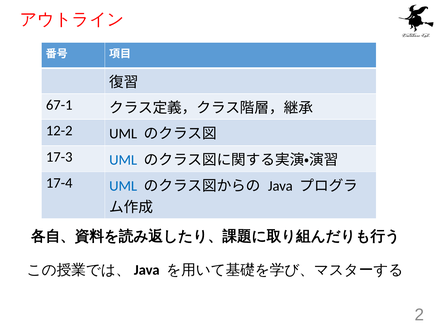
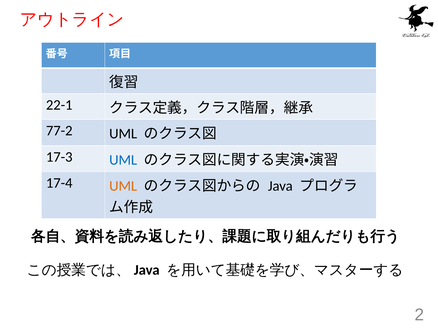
67-1: 67-1 -> 22-1 (59, 105)
12-2: 12-2 -> 77-2 (59, 130)
UML colour: blue -> orange (123, 186)
